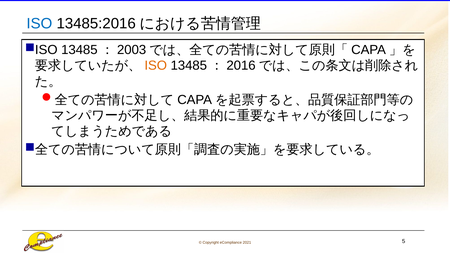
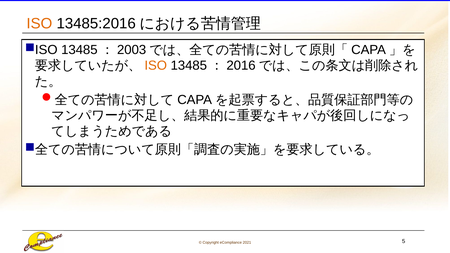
ISO colour: blue -> orange (39, 24)
